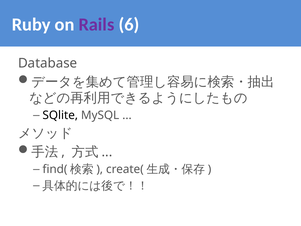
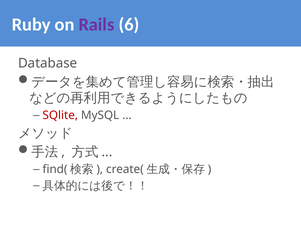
SQlite colour: black -> red (60, 115)
